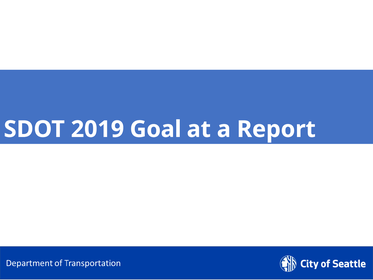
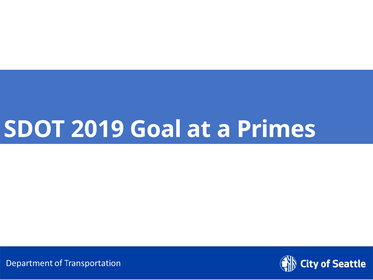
Report: Report -> Primes (276, 129)
